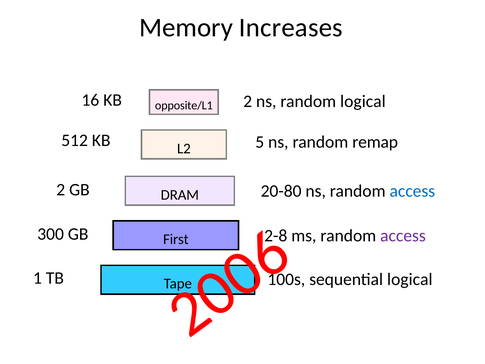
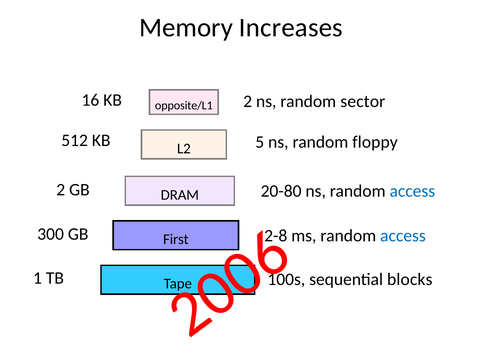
random logical: logical -> sector (363, 101)
remap: remap -> floppy (375, 142)
access colour: purple -> blue (403, 236)
sequential logical: logical -> blocks (410, 279)
